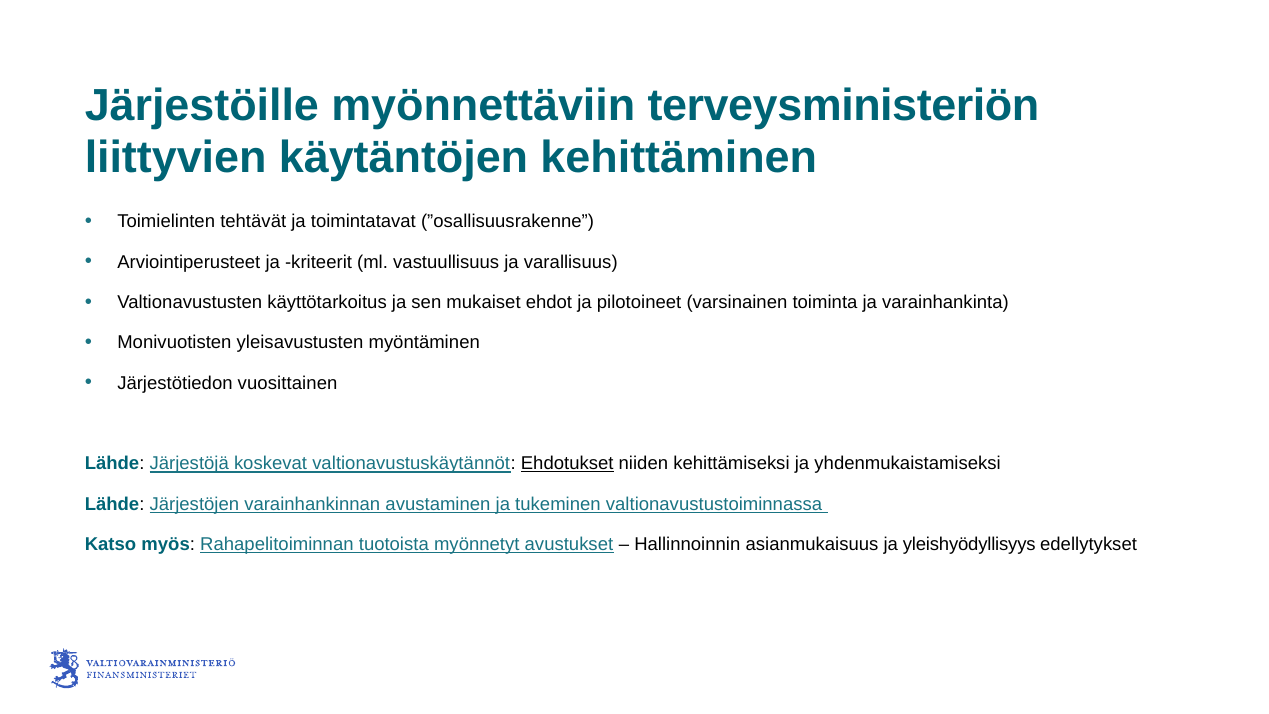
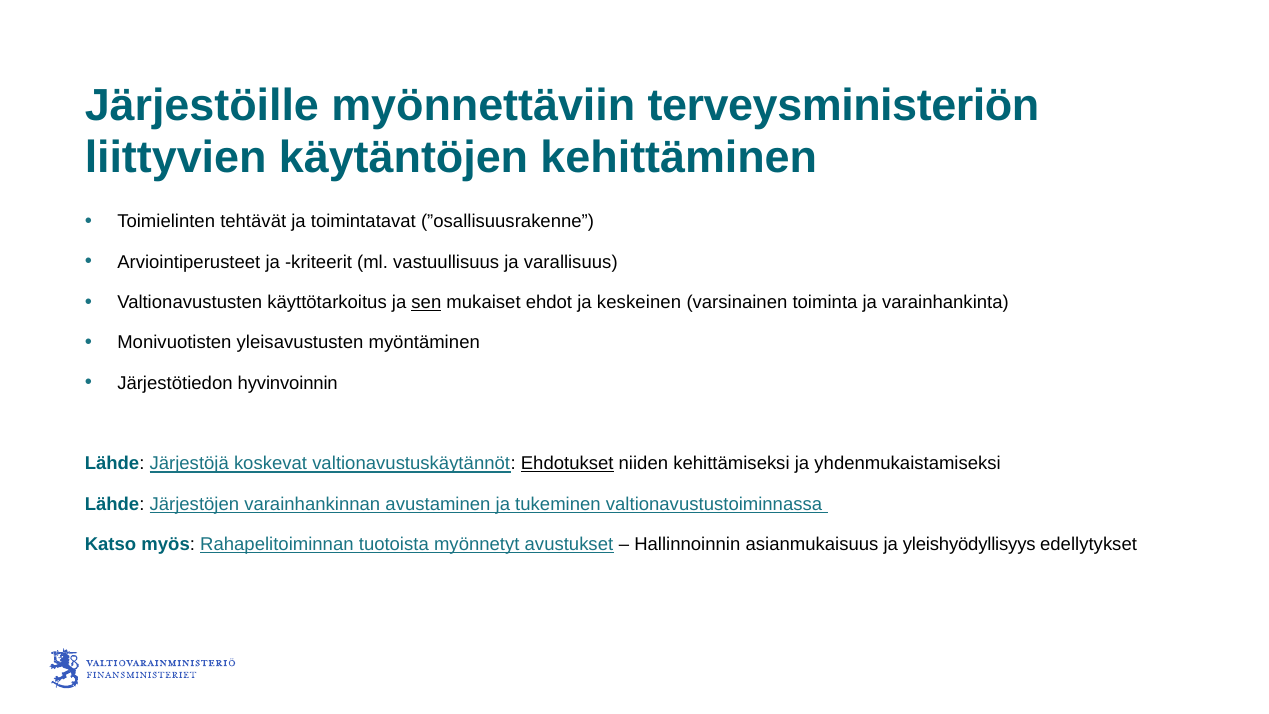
sen underline: none -> present (426, 302)
pilotoineet: pilotoineet -> keskeinen (639, 302)
vuosittainen: vuosittainen -> hyvinvoinnin (288, 383)
